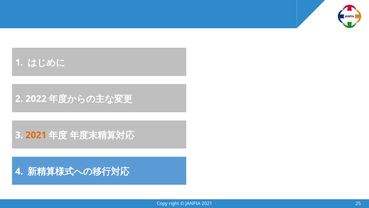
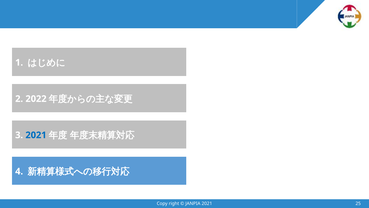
2021 colour: orange -> blue (36, 135)
